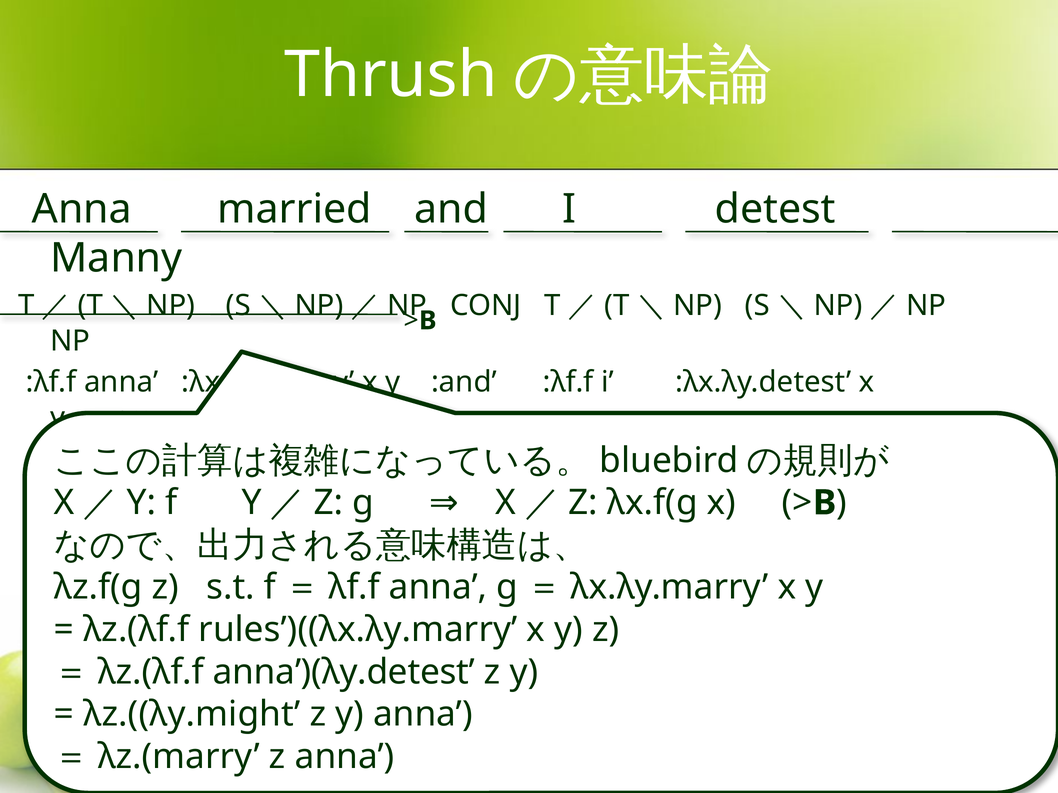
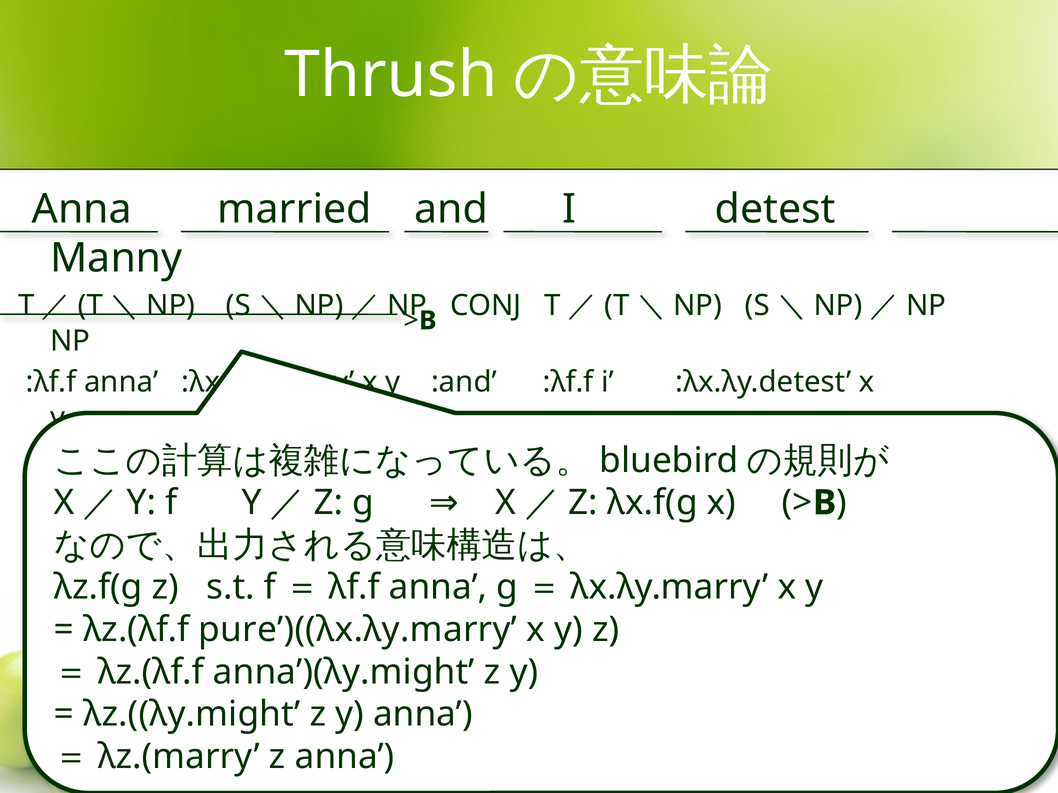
rules’)((λx.λy.marry: rules’)((λx.λy.marry -> pure’)((λx.λy.marry (358, 630)
anna’)(λy.detest: anna’)(λy.detest -> anna’)(λy.might (344, 672)
